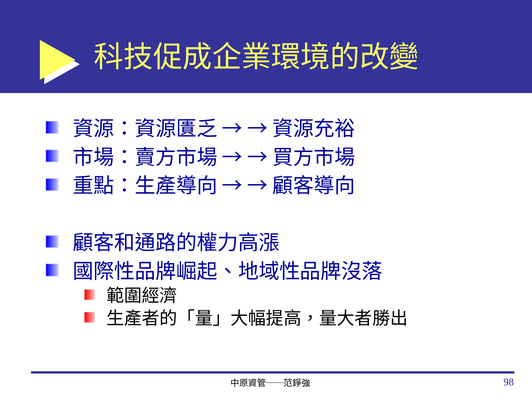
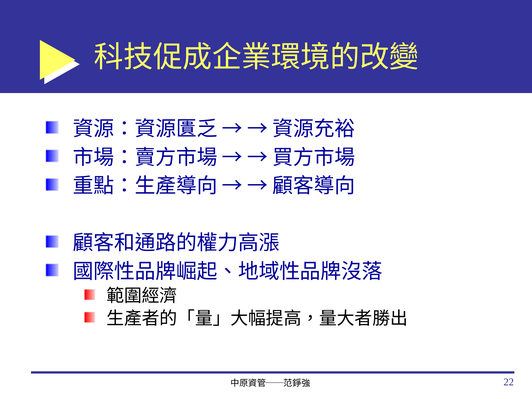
98: 98 -> 22 (509, 382)
